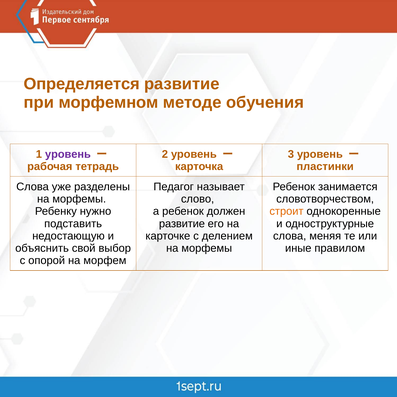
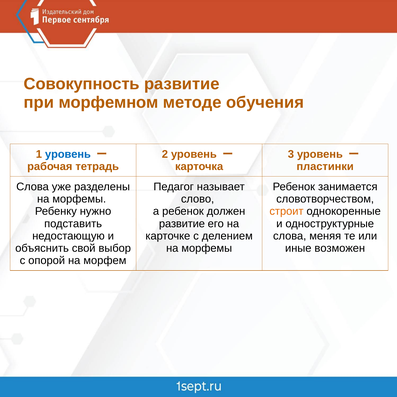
Определяется: Определяется -> Совокупность (82, 84)
уровень colour: purple -> blue (68, 154)
правилом: правилом -> возможен (340, 248)
